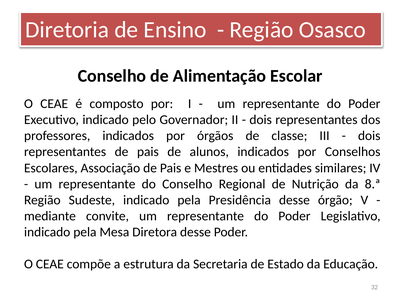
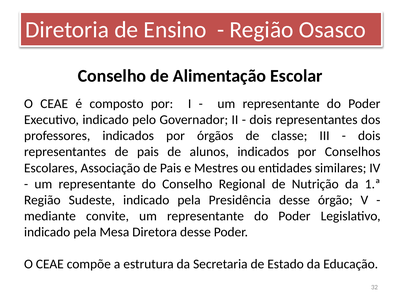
8.ª: 8.ª -> 1.ª (373, 184)
